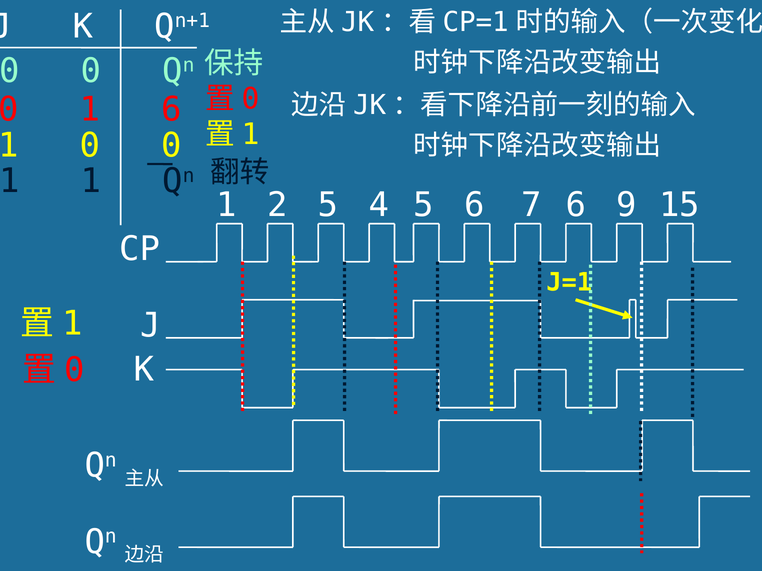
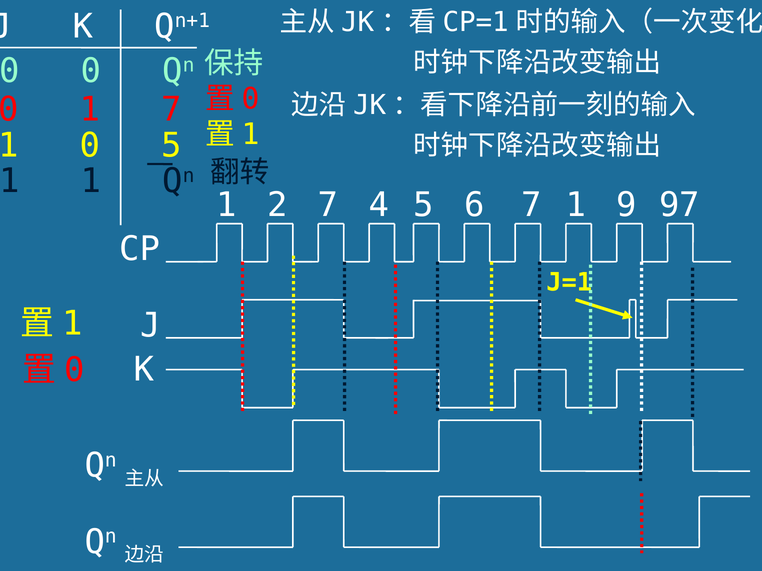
1 6: 6 -> 7 (172, 110)
0: 0 -> 5 (172, 146)
2 5: 5 -> 7 (328, 205)
6 7 6: 6 -> 1 (576, 205)
15: 15 -> 97 (679, 205)
